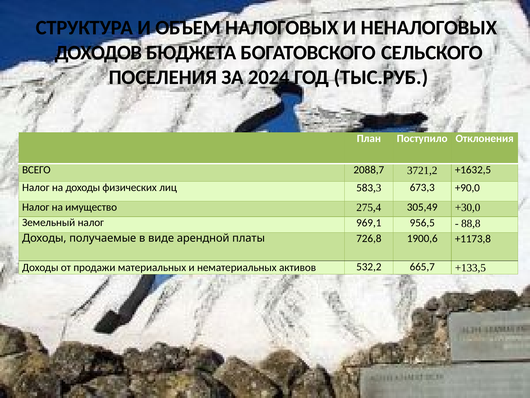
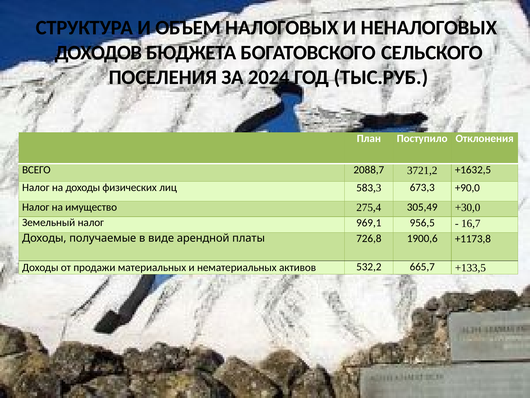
88,8: 88,8 -> 16,7 (471, 223)
